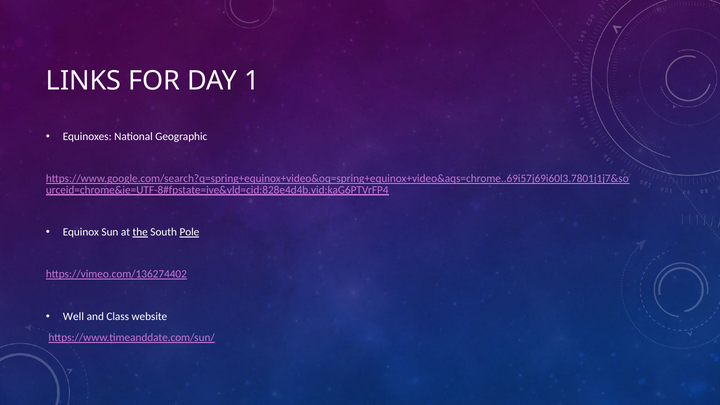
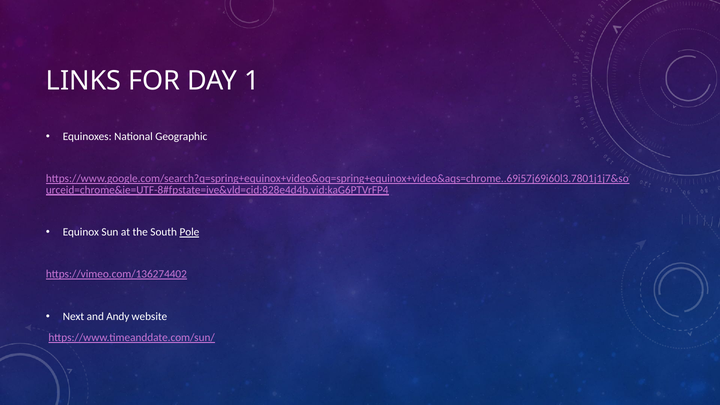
the underline: present -> none (140, 232)
Well: Well -> Next (73, 317)
Class: Class -> Andy (118, 317)
